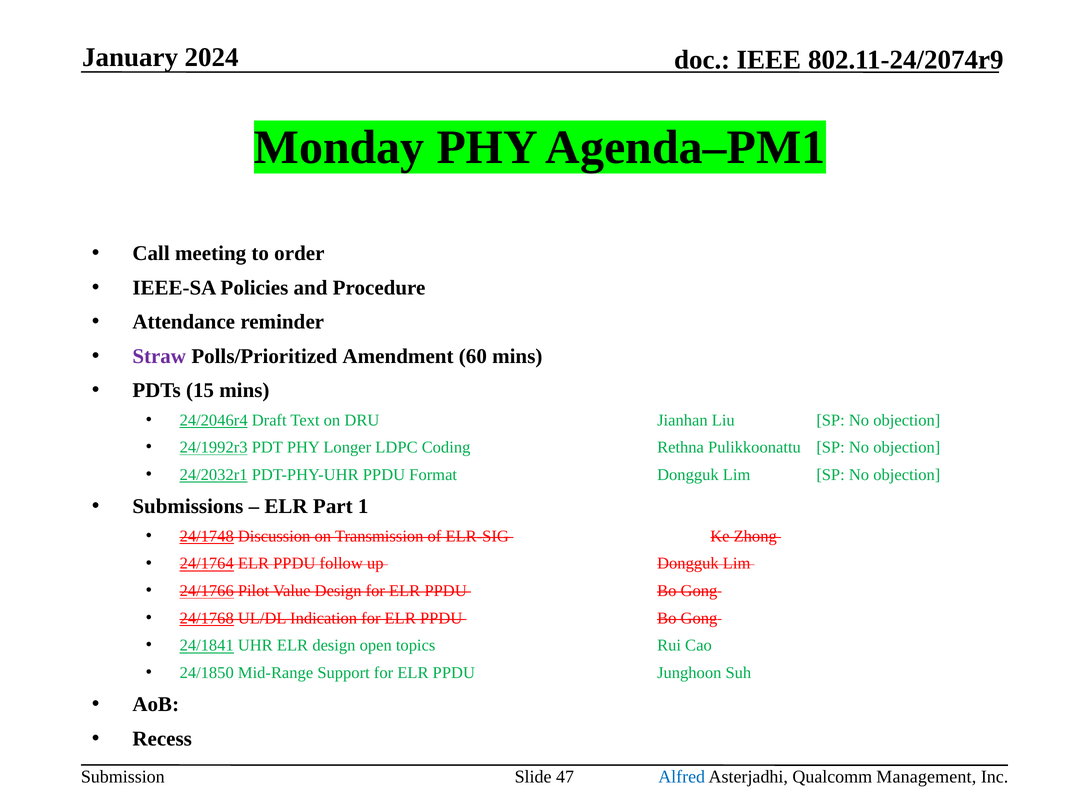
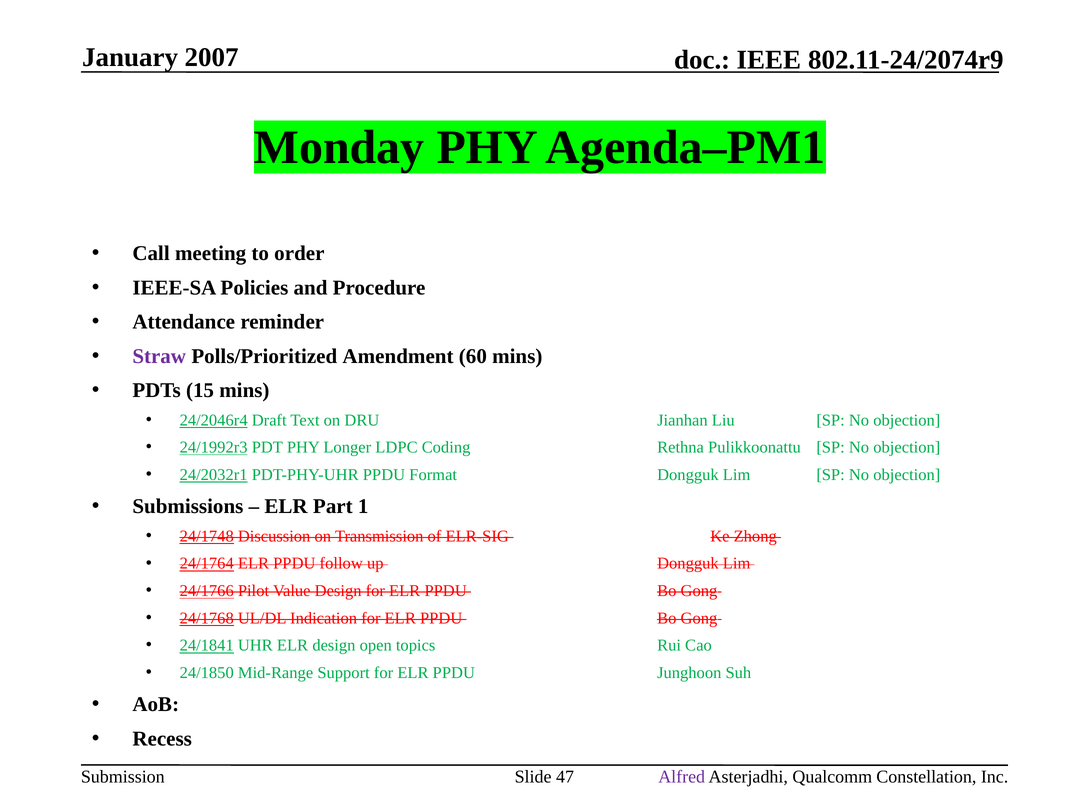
2024: 2024 -> 2007 (212, 57)
Alfred colour: blue -> purple (682, 777)
Management: Management -> Constellation (926, 777)
